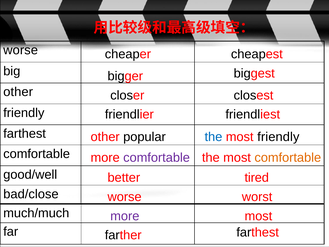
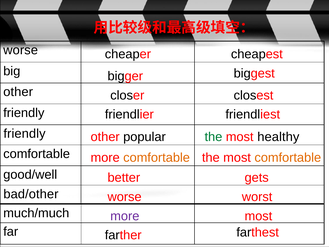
farthest: farthest -> friendly (25, 134)
the colour: blue -> green (213, 137)
most friendly: friendly -> healthy (278, 137)
comfortable colour: purple -> orange (157, 157)
tired: tired -> gets (257, 177)
bad/close: bad/close -> bad/other (31, 194)
